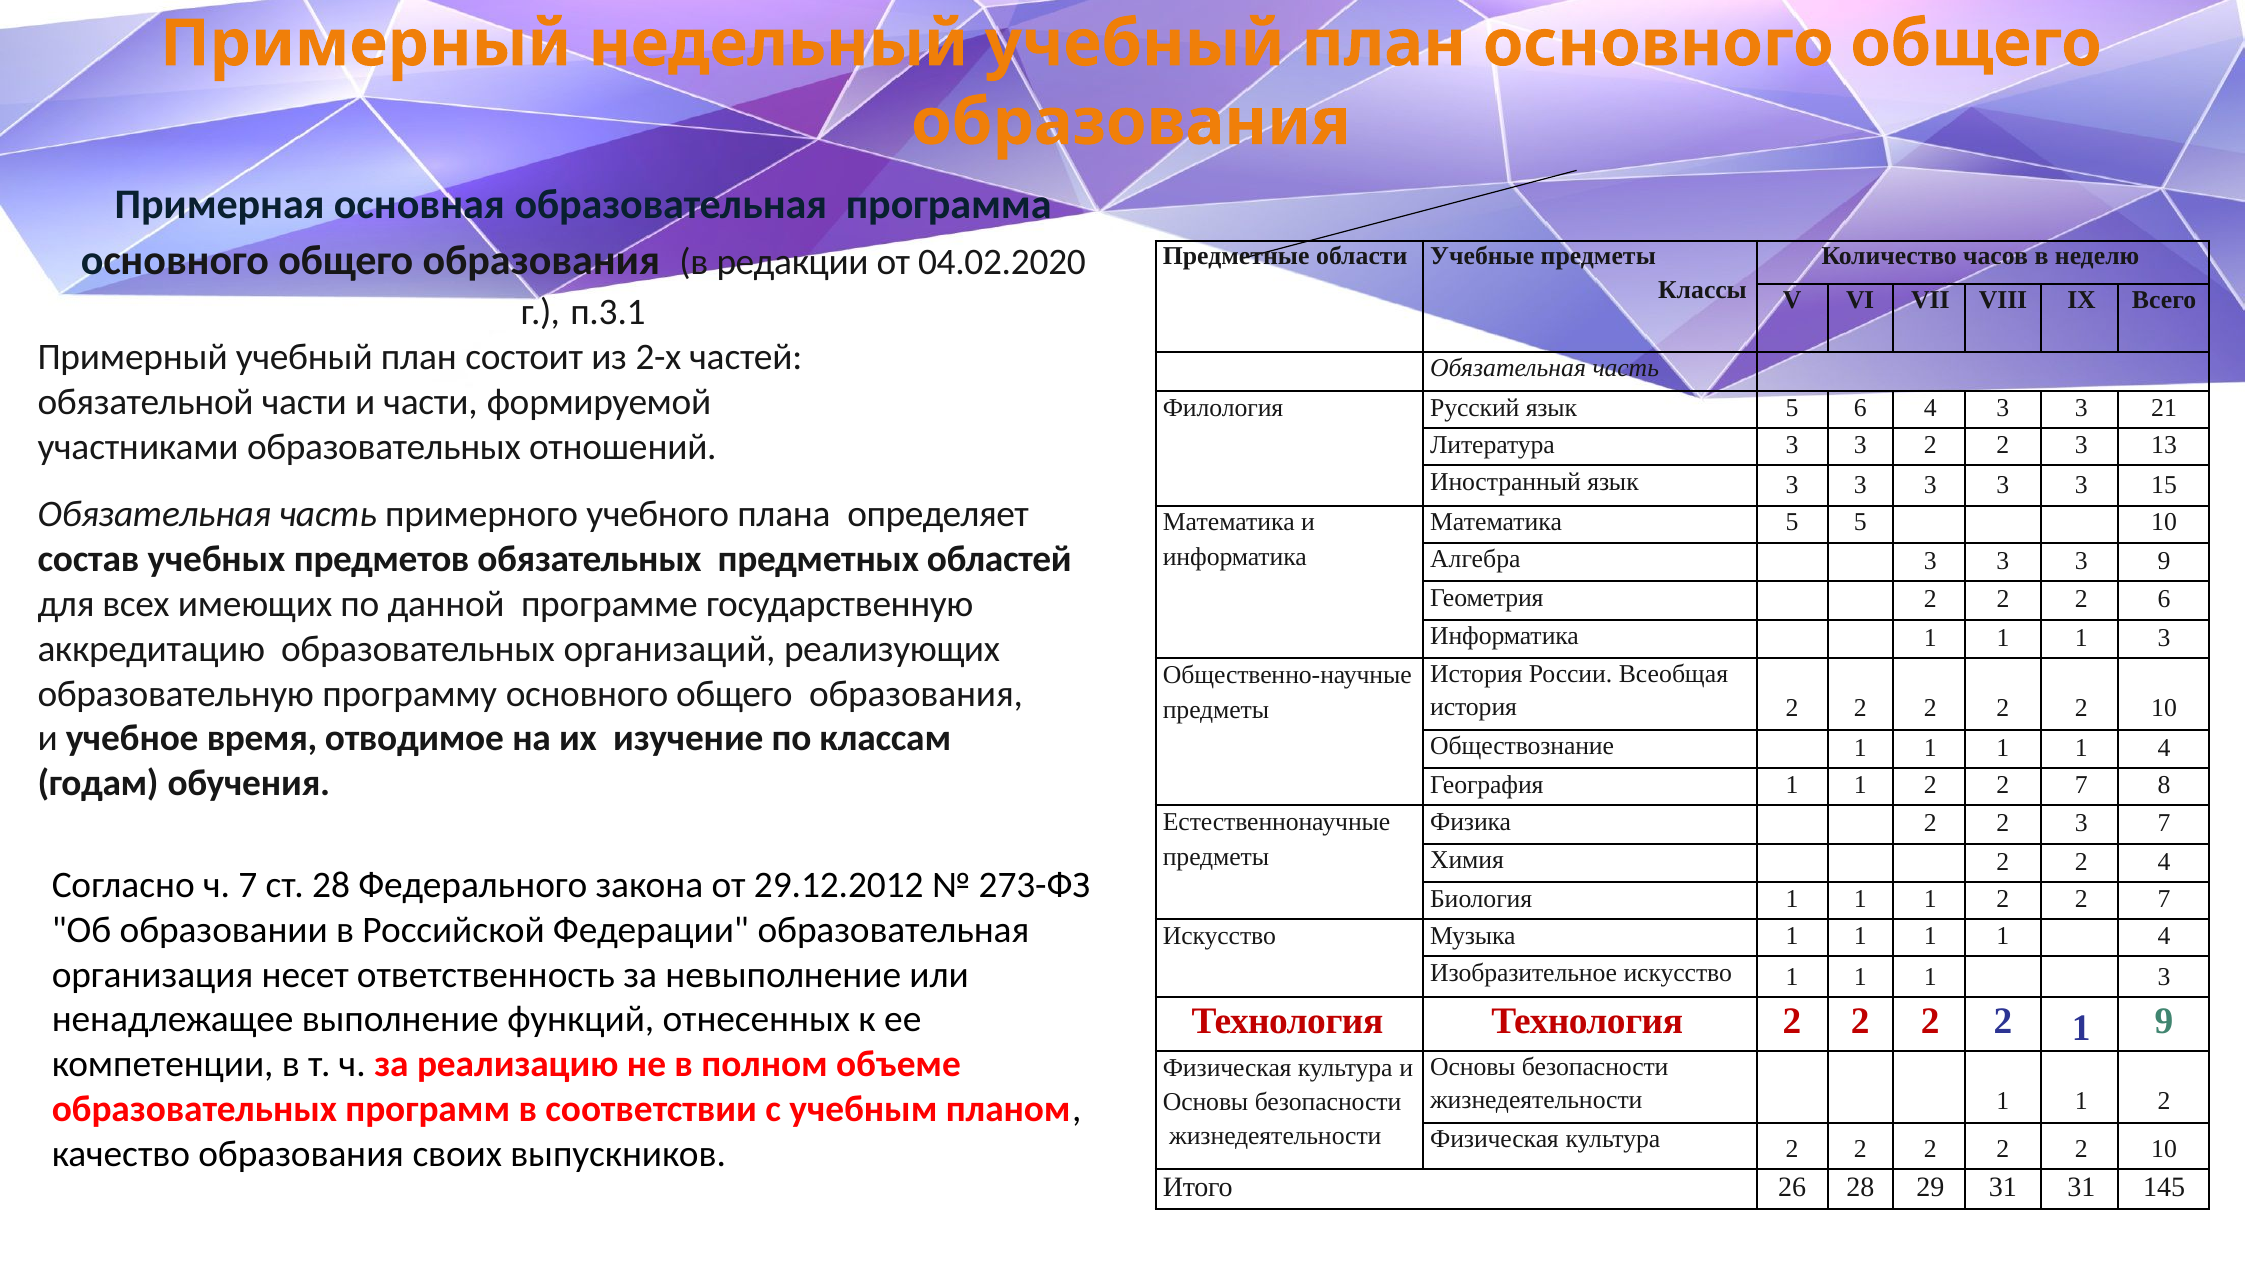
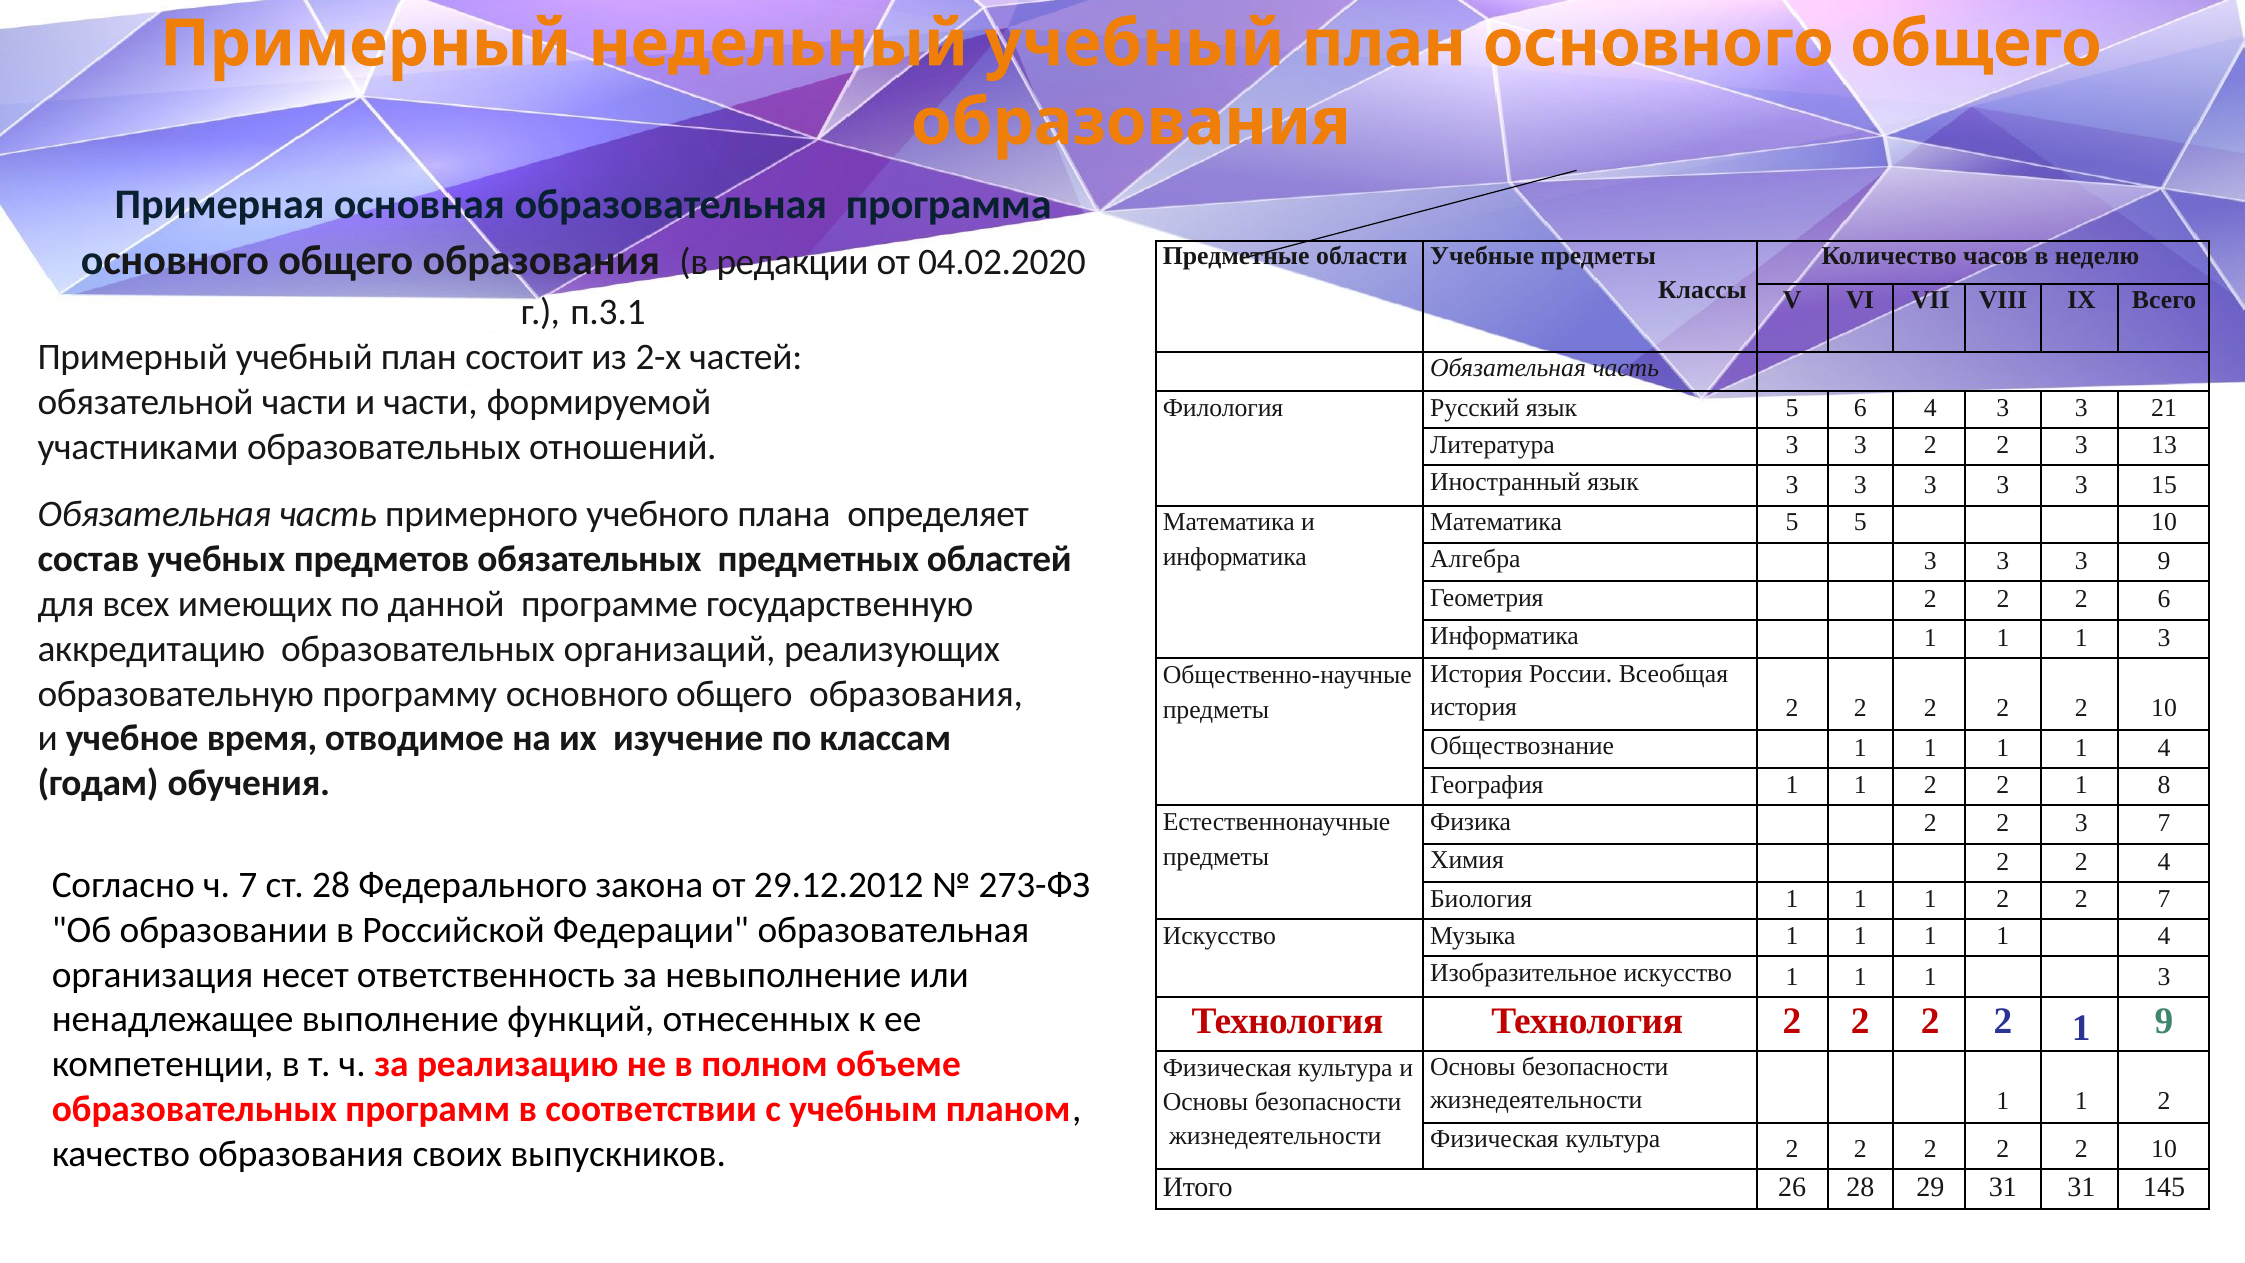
7: 7 -> 1 (2081, 785)
